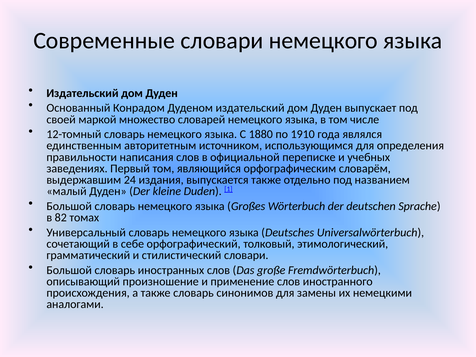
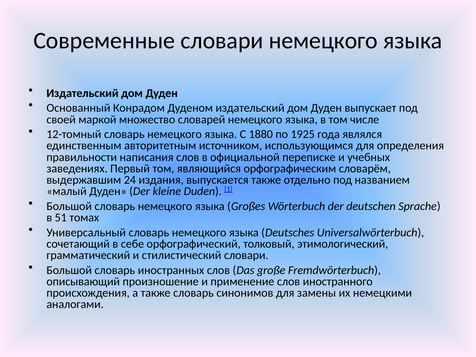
1910: 1910 -> 1925 (303, 134)
82: 82 -> 51 (61, 218)
